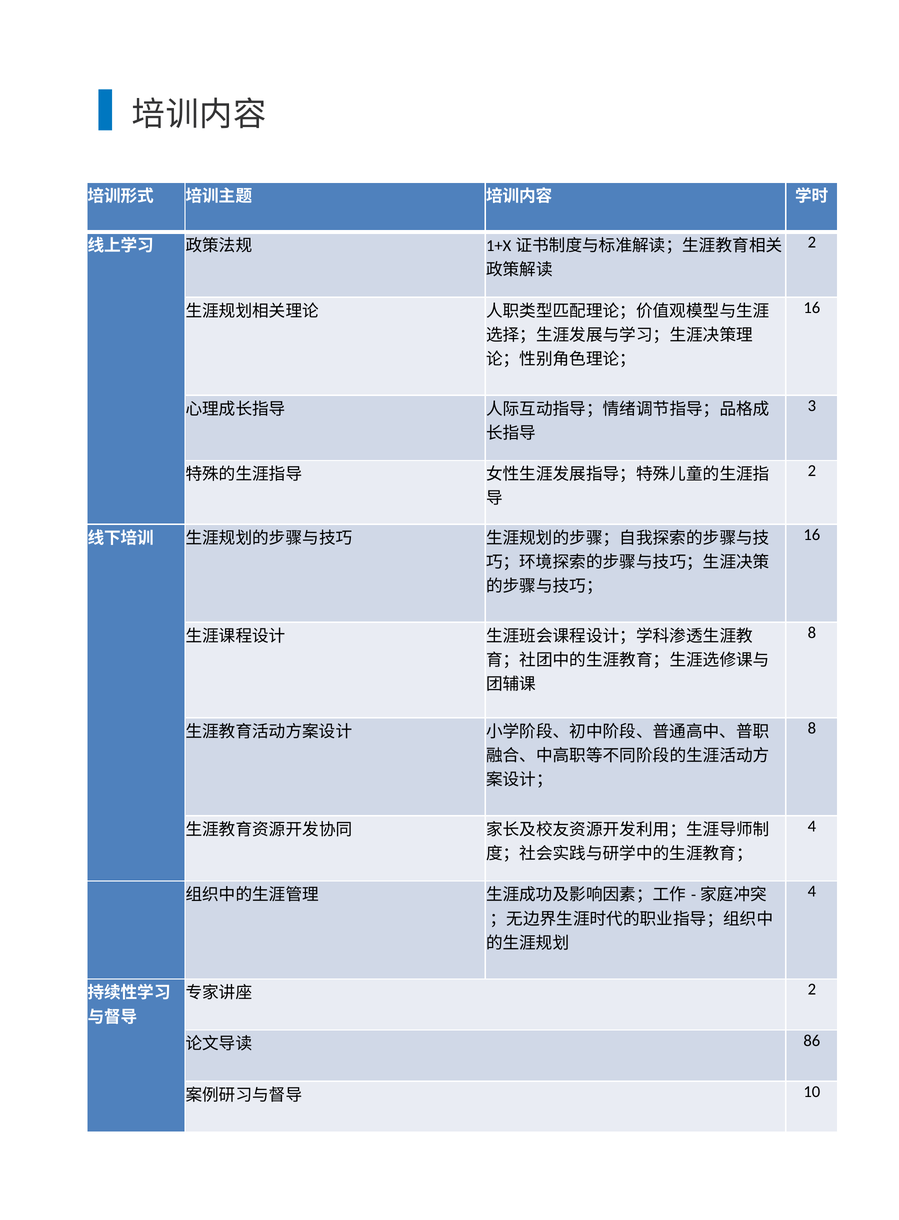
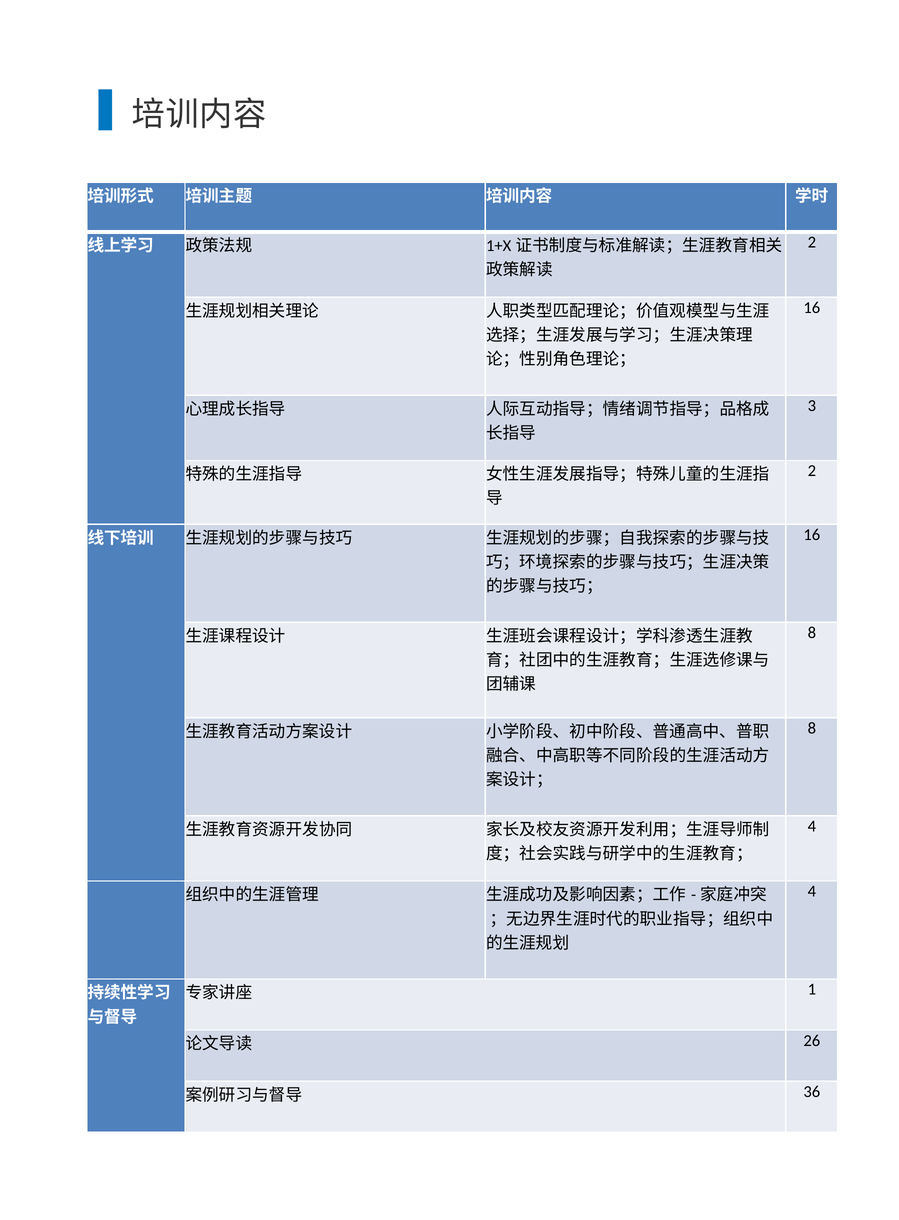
2: 2 -> 1 (812, 990)
86: 86 -> 26 (812, 1041)
10: 10 -> 36 (812, 1092)
